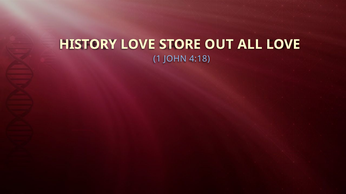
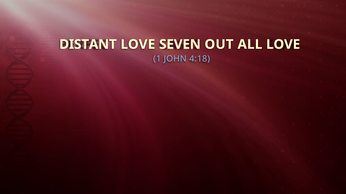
HISTORY: HISTORY -> DISTANT (88, 45)
STORE: STORE -> SEVEN (180, 45)
